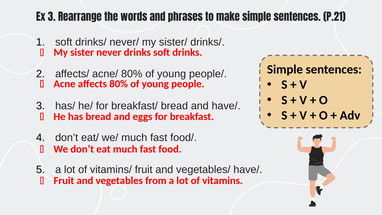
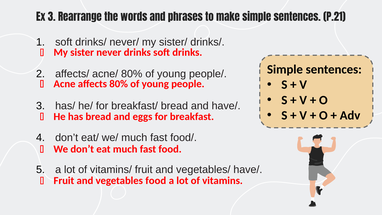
vegetables from: from -> food (156, 180)
